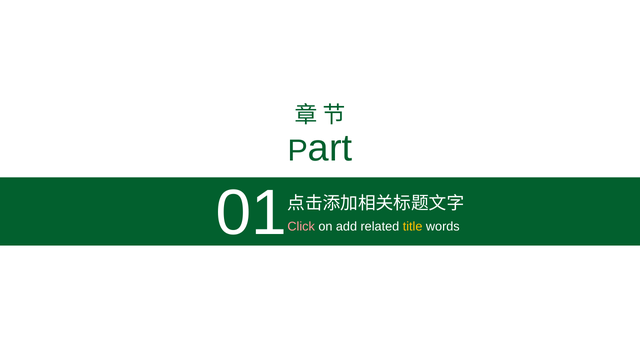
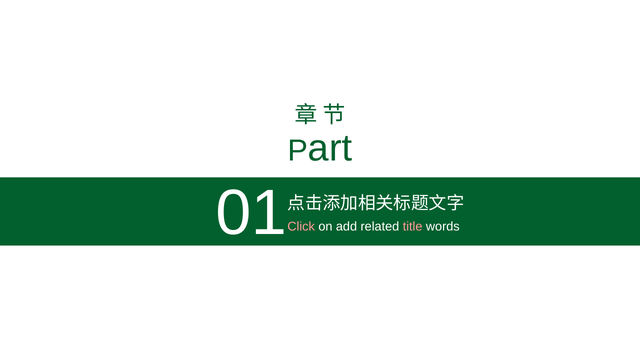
title colour: yellow -> pink (413, 227)
